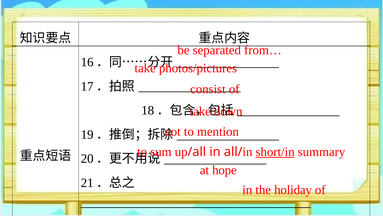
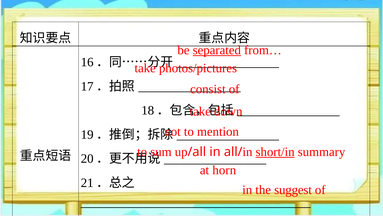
separated underline: none -> present (217, 50)
hope: hope -> horn (224, 170)
holiday: holiday -> suggest (293, 189)
